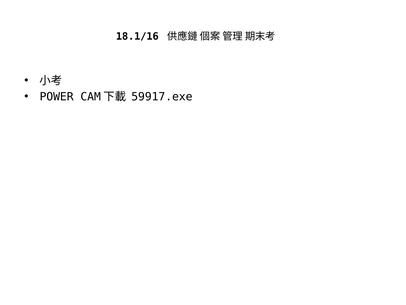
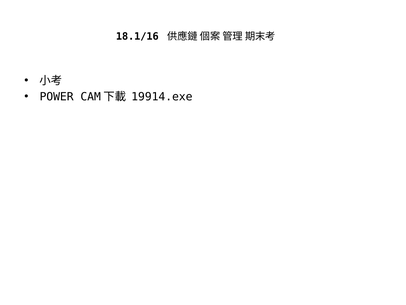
59917.exe: 59917.exe -> 19914.exe (162, 96)
